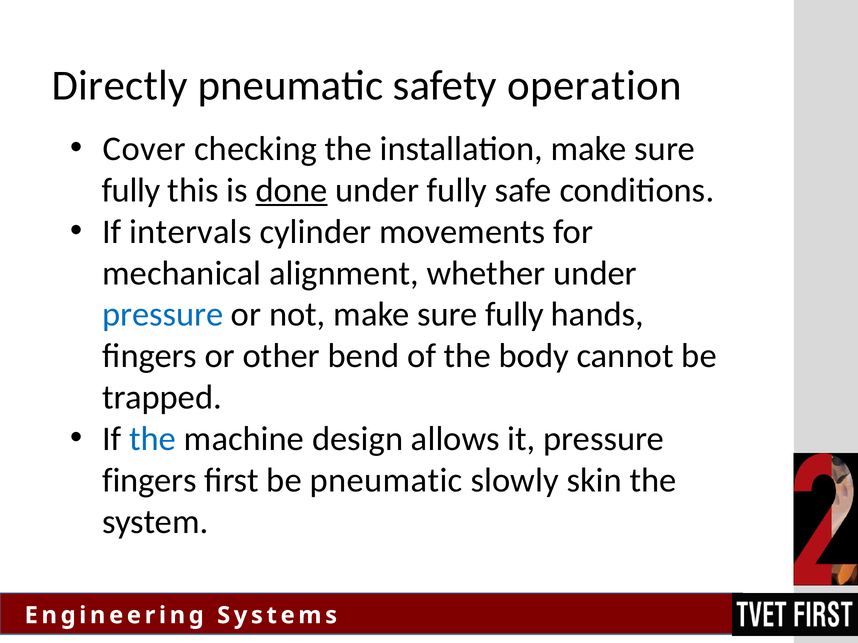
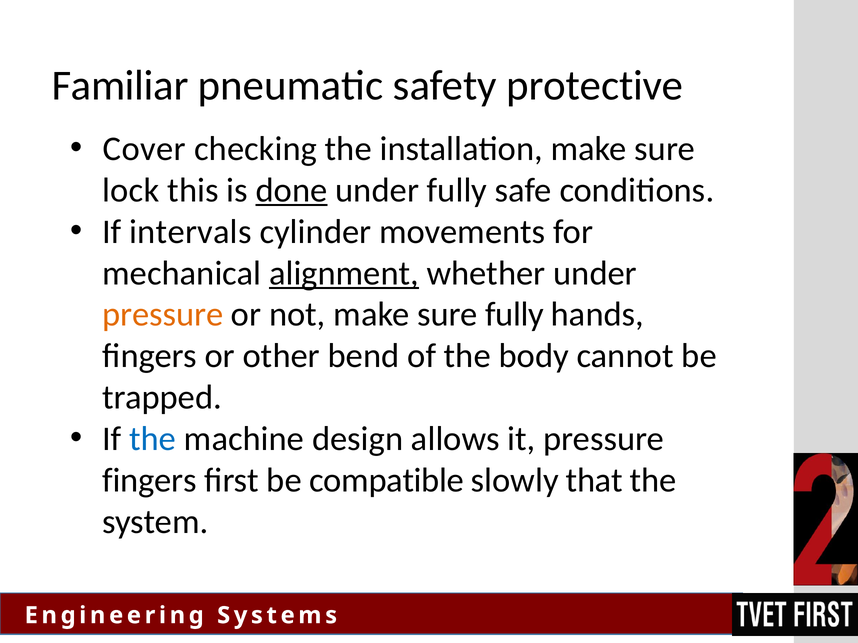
Directly: Directly -> Familiar (120, 85)
operation: operation -> protective (595, 85)
fully: fully -> lock (131, 190)
alignment underline: none -> present (344, 273)
pressure colour: blue -> orange (163, 315)
be pneumatic: pneumatic -> compatible (386, 481)
skin: skin -> that (594, 481)
